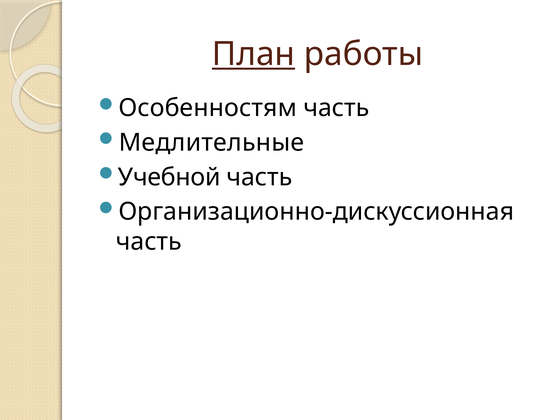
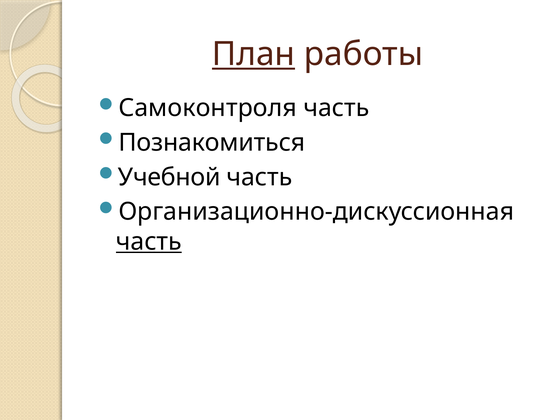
Особенностям: Особенностям -> Самоконтроля (208, 108)
Медлительные: Медлительные -> Познакомиться (212, 143)
часть underline: none -> present (149, 242)
